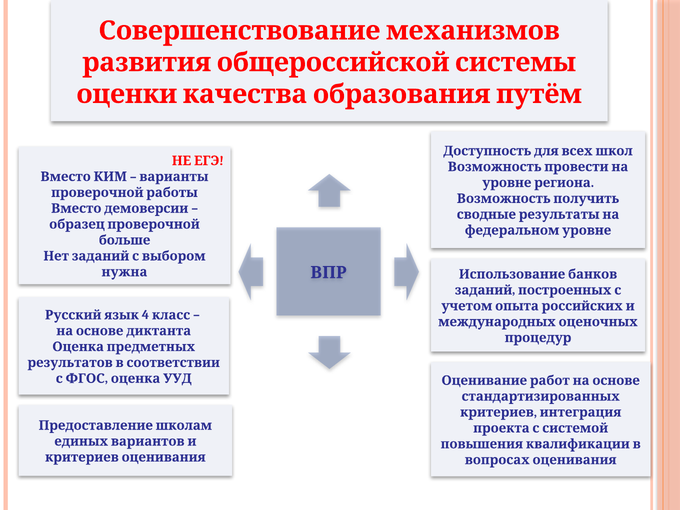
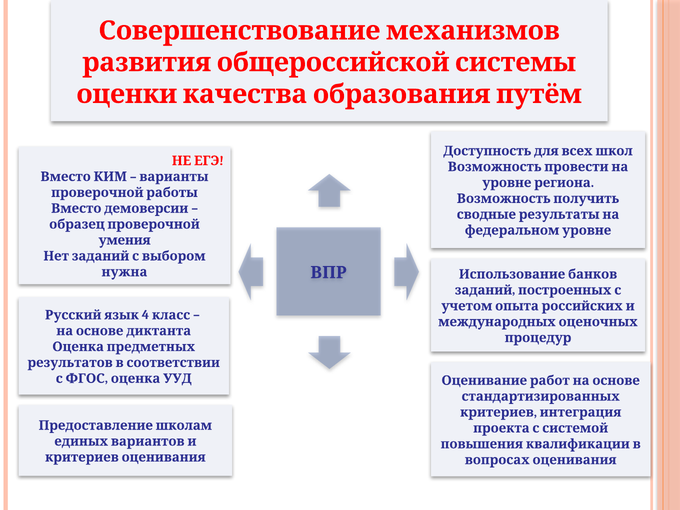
больше: больше -> умения (125, 240)
